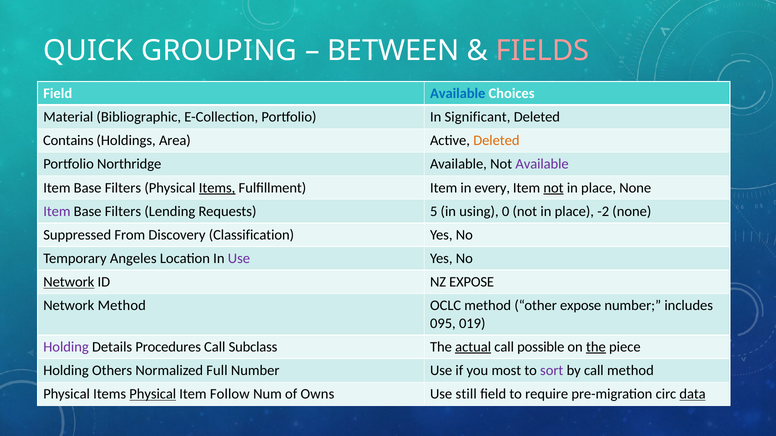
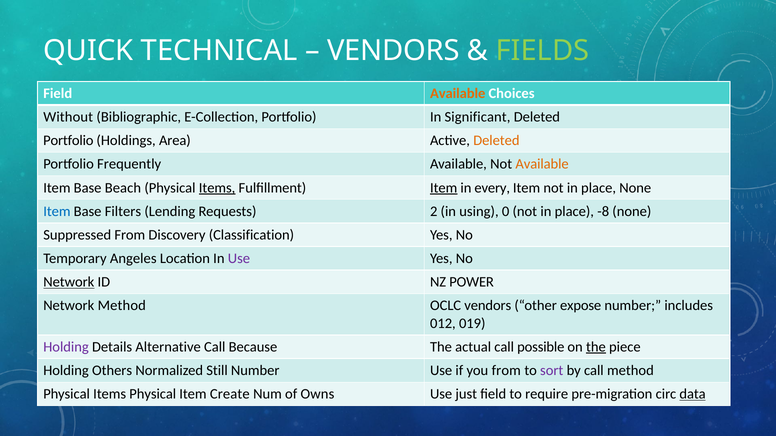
GROUPING: GROUPING -> TECHNICAL (219, 51)
BETWEEN: BETWEEN -> VENDORS (393, 51)
FIELDS colour: pink -> light green (542, 51)
Available colour: blue -> orange (458, 94)
Material: Material -> Without (68, 117)
Contains: Contains -> Portfolio (68, 141)
Northridge: Northridge -> Frequently (129, 164)
Available colour: purple -> orange (542, 164)
Filters: Filters -> Beach (123, 188)
Item underline: none -> present (444, 188)
not underline: present -> none (554, 188)
Item colour: purple -> blue (57, 212)
5: 5 -> 2 (434, 212)
-2: -2 -> -8 (603, 212)
NZ EXPOSE: EXPOSE -> POWER (472, 282)
OCLC method: method -> vendors (488, 306)
095: 095 -> 012 (443, 324)
Procedures: Procedures -> Alternative (168, 347)
Subclass: Subclass -> Because (253, 347)
actual underline: present -> none (473, 347)
Full: Full -> Still (217, 371)
you most: most -> from (506, 371)
Physical underline: present -> none (153, 395)
Follow: Follow -> Create (230, 395)
still: still -> just (466, 395)
